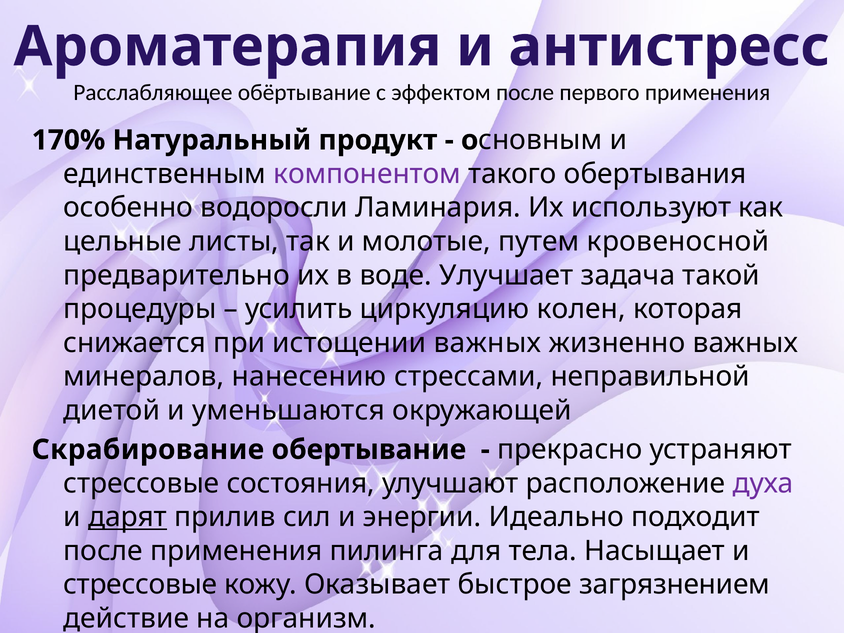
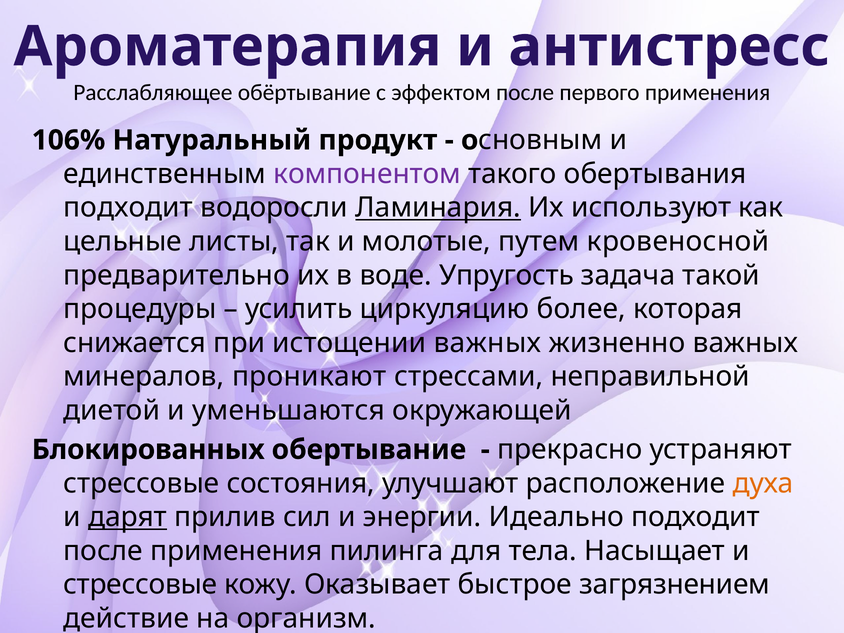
170%: 170% -> 106% (68, 140)
особенно: особенно -> подходит (128, 208)
Ламинария underline: none -> present (438, 208)
Улучшает: Улучшает -> Упругость (507, 275)
колен: колен -> более (581, 309)
нанесению: нанесению -> проникают (309, 376)
Скрабирование: Скрабирование -> Блокированных (148, 450)
духа colour: purple -> orange (763, 483)
